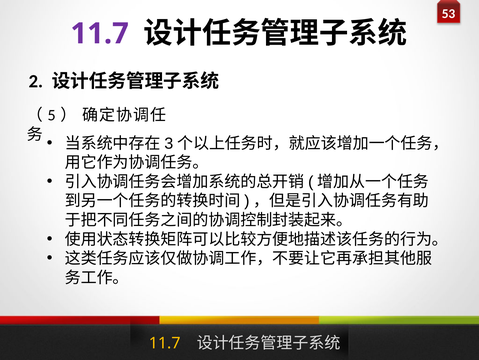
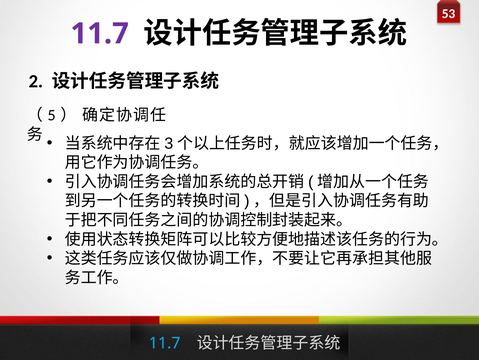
11.7 colour: yellow -> light blue (165, 343)
